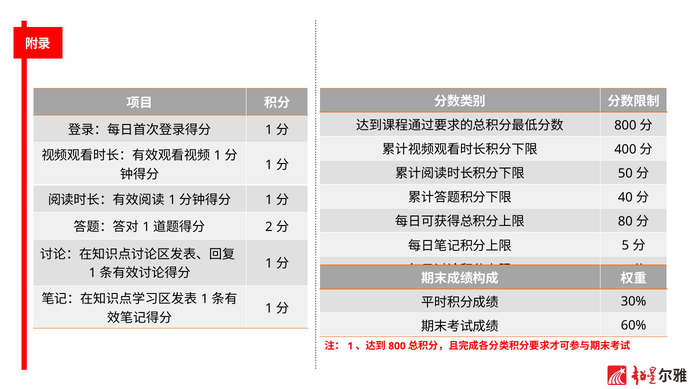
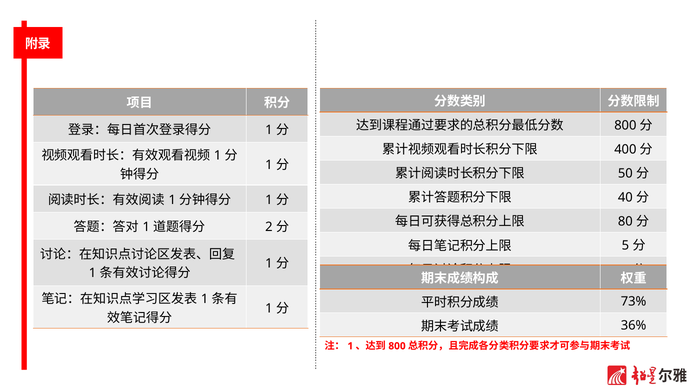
30%: 30% -> 73% (634, 302)
60%: 60% -> 36% (634, 326)
